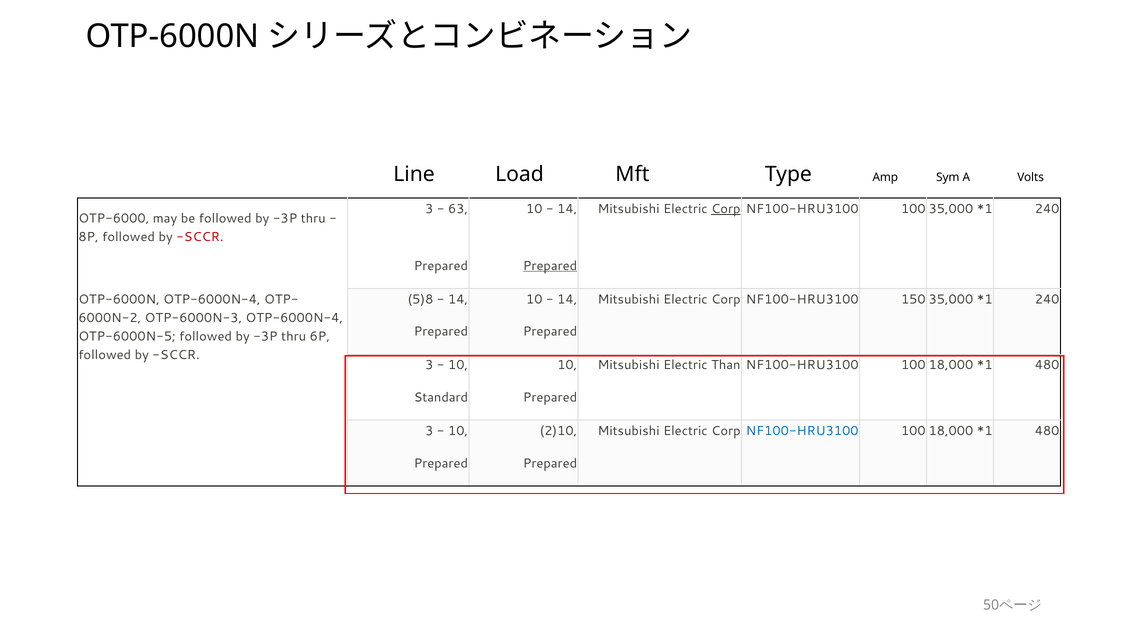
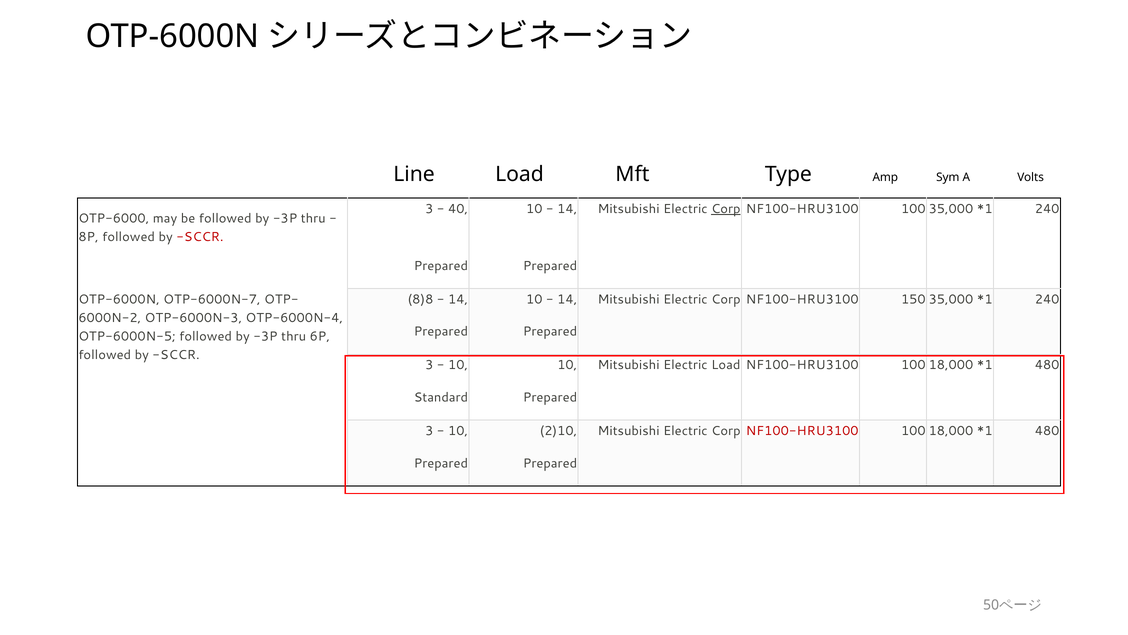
63: 63 -> 40 (458, 209)
Prepared underline: present -> none (550, 266)
OTP-6000N OTP-6000N-4: OTP-6000N-4 -> OTP-6000N-7 (212, 299)
5)8: 5)8 -> 8)8 (420, 299)
Electric Than: Than -> Load (726, 365)
NF100-HRU3100 colour: blue -> red (802, 431)
